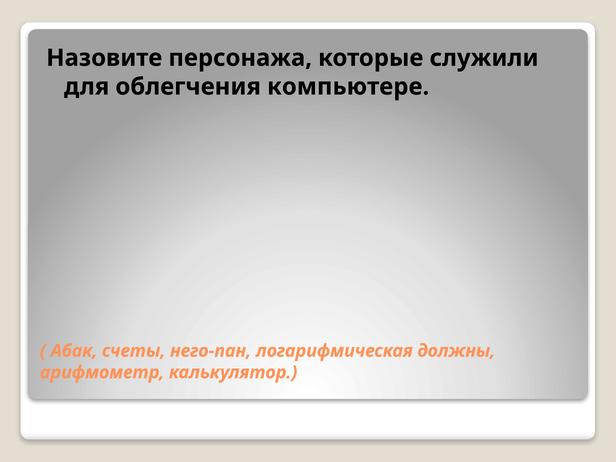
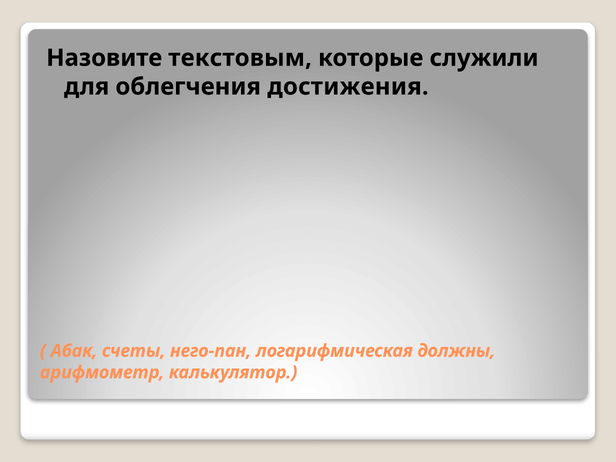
персонажа: персонажа -> текстовым (240, 58)
компьютере: компьютере -> достижения (348, 87)
